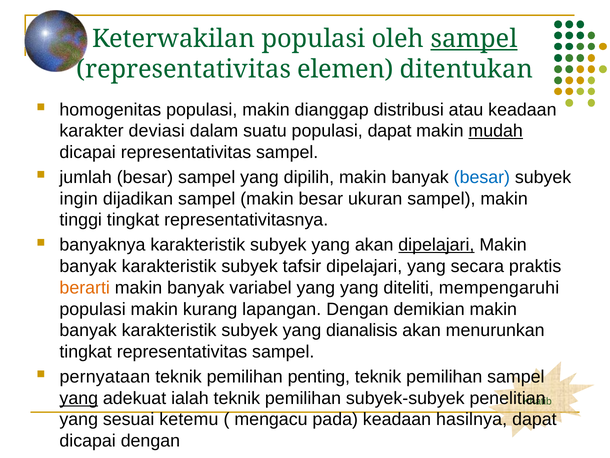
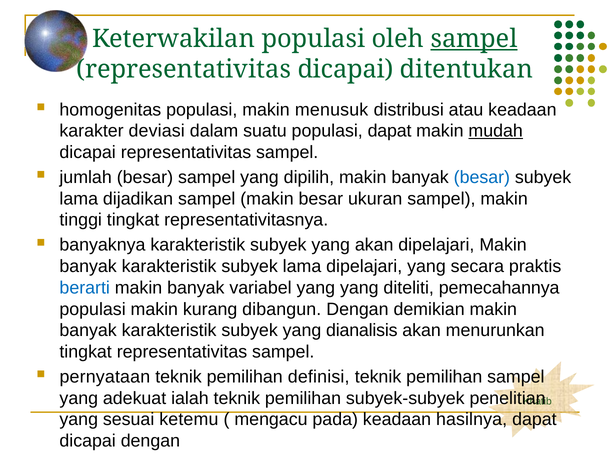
representativitas elemen: elemen -> dicapai (345, 69)
dianggap: dianggap -> menusuk (332, 110)
ingin: ingin -> lama (79, 199)
dipelajari underline: present -> none (436, 245)
karakteristik subyek tafsir: tafsir -> lama (302, 266)
berarti colour: orange -> blue (85, 287)
mempengaruhi: mempengaruhi -> pemecahannya (499, 287)
lapangan: lapangan -> dibangun (282, 309)
penting: penting -> definisi (319, 376)
yang underline: present -> none (79, 398)
